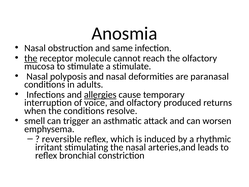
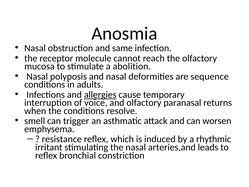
the underline: present -> none (31, 58)
a stimulate: stimulate -> abolition (132, 66)
paranasal: paranasal -> sequence (210, 76)
produced: produced -> paranasal (182, 103)
reversible: reversible -> resistance (62, 139)
